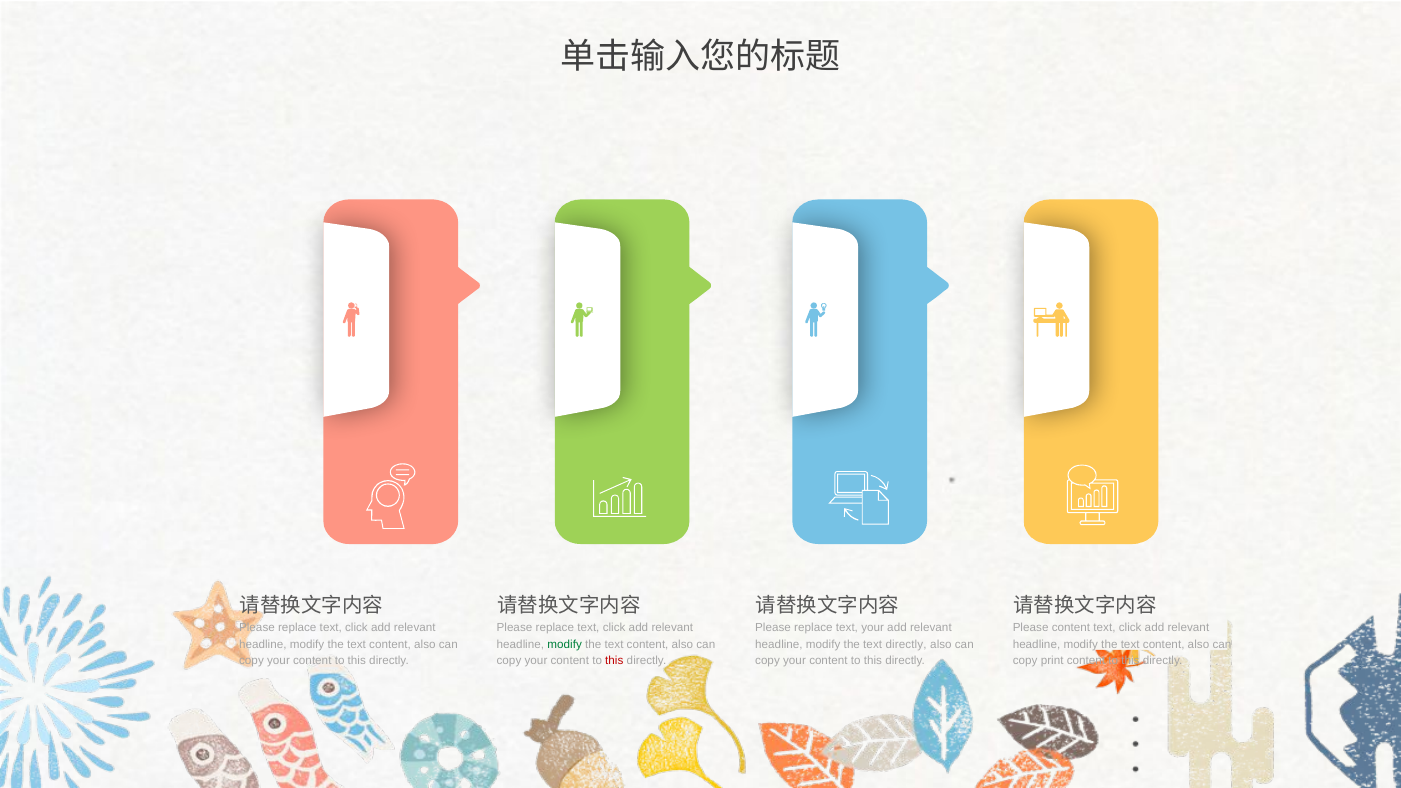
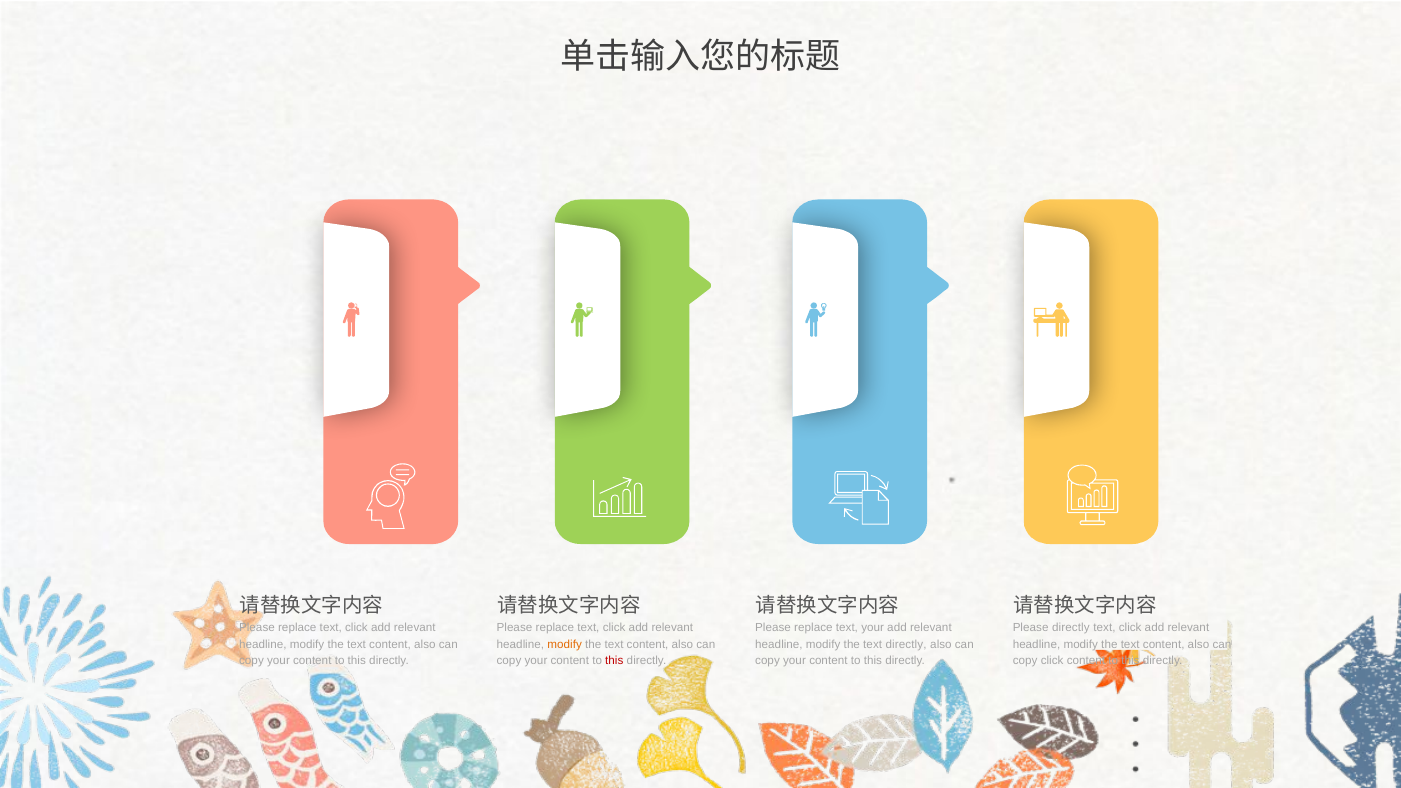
Please content: content -> directly (1071, 628)
modify colour: green -> orange (565, 644)
copy print: print -> click (1052, 661)
